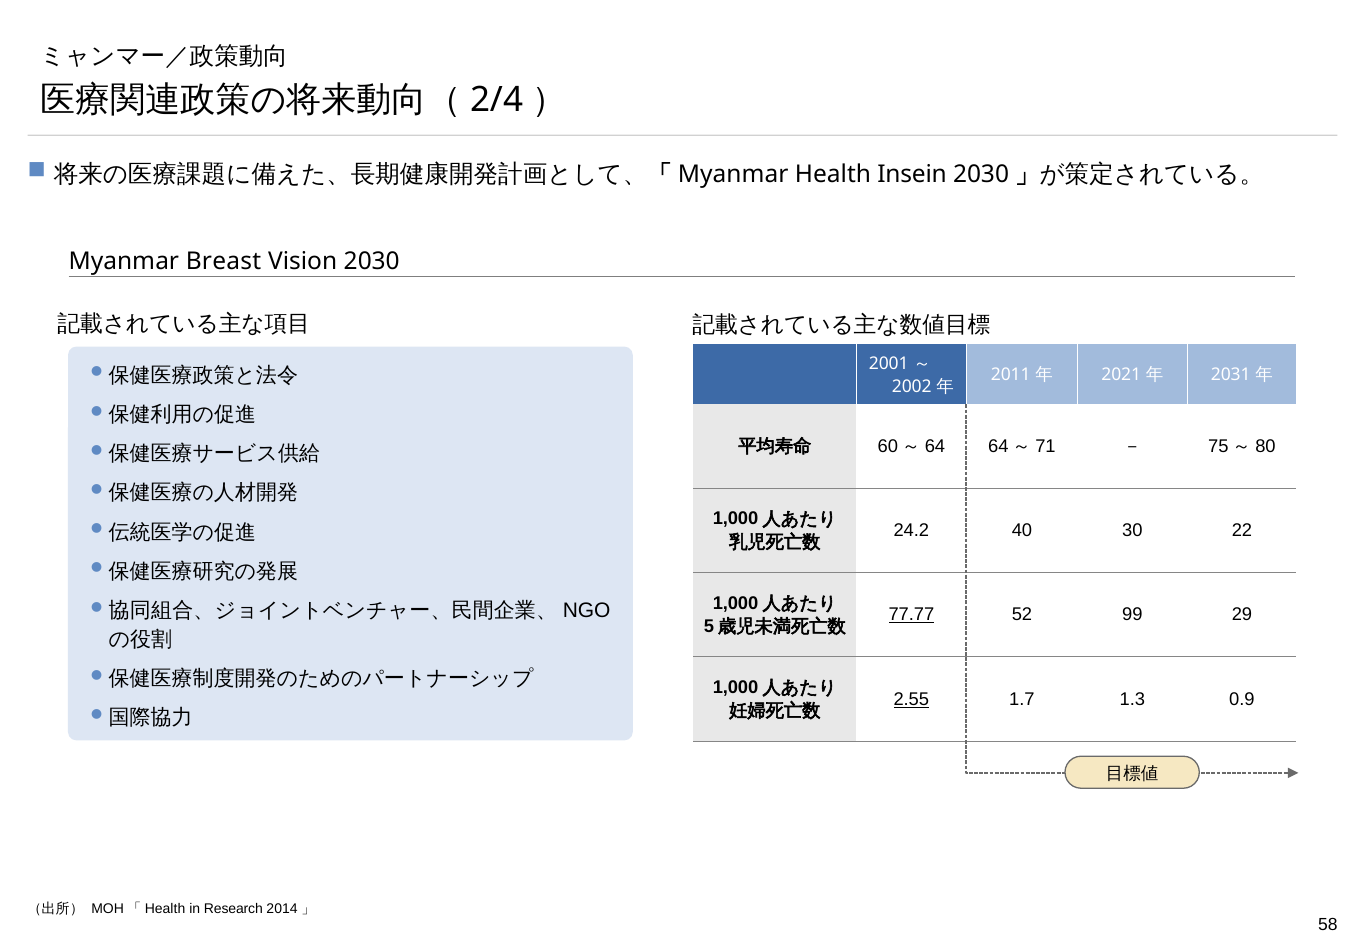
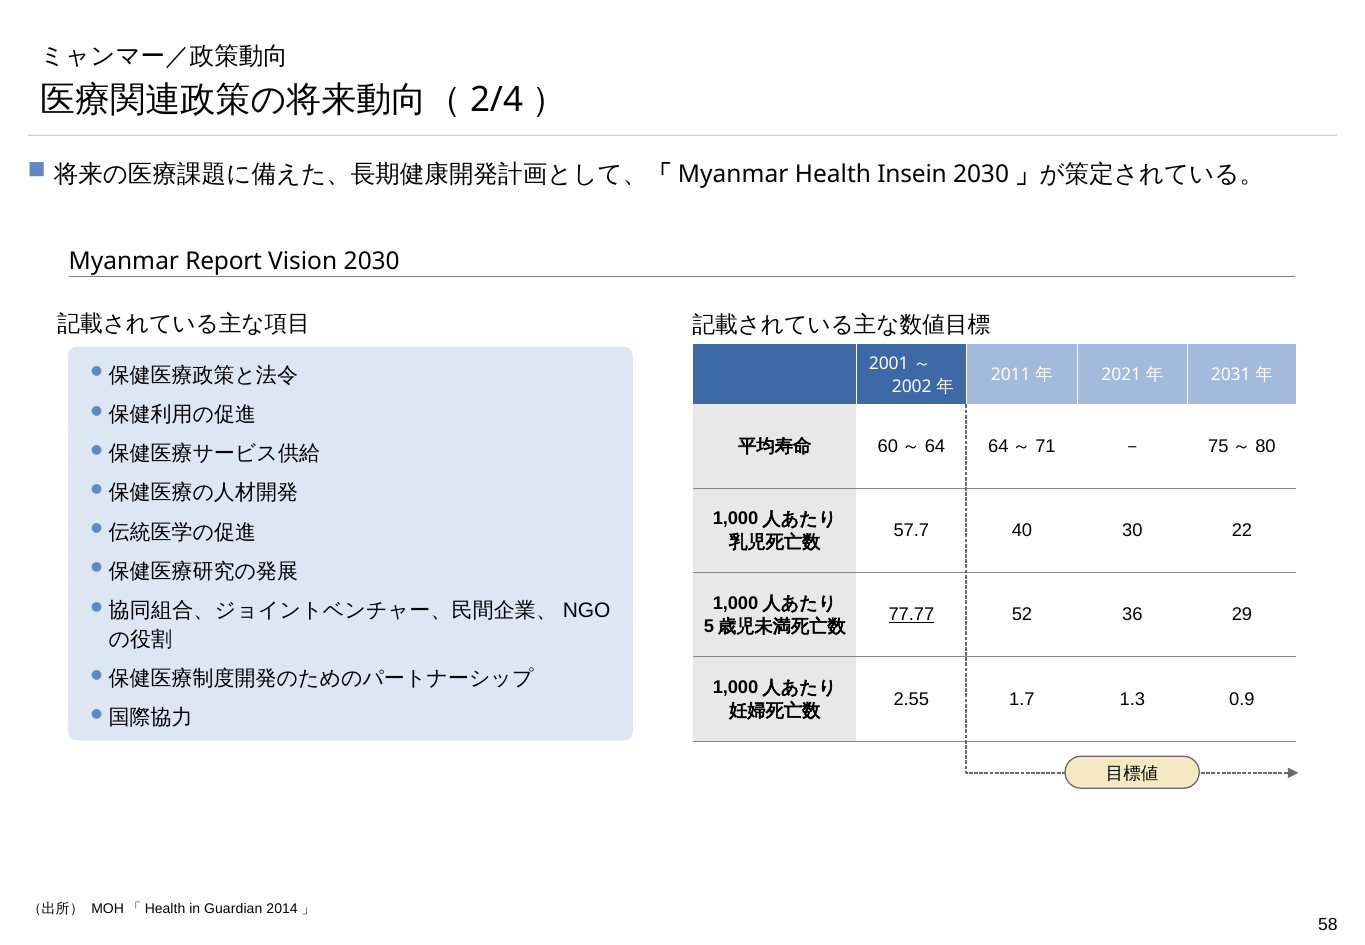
Breast: Breast -> Report (224, 261)
24.2: 24.2 -> 57.7 (911, 531)
99: 99 -> 36 (1132, 615)
2.55 underline: present -> none (911, 699)
Research: Research -> Guardian (233, 908)
